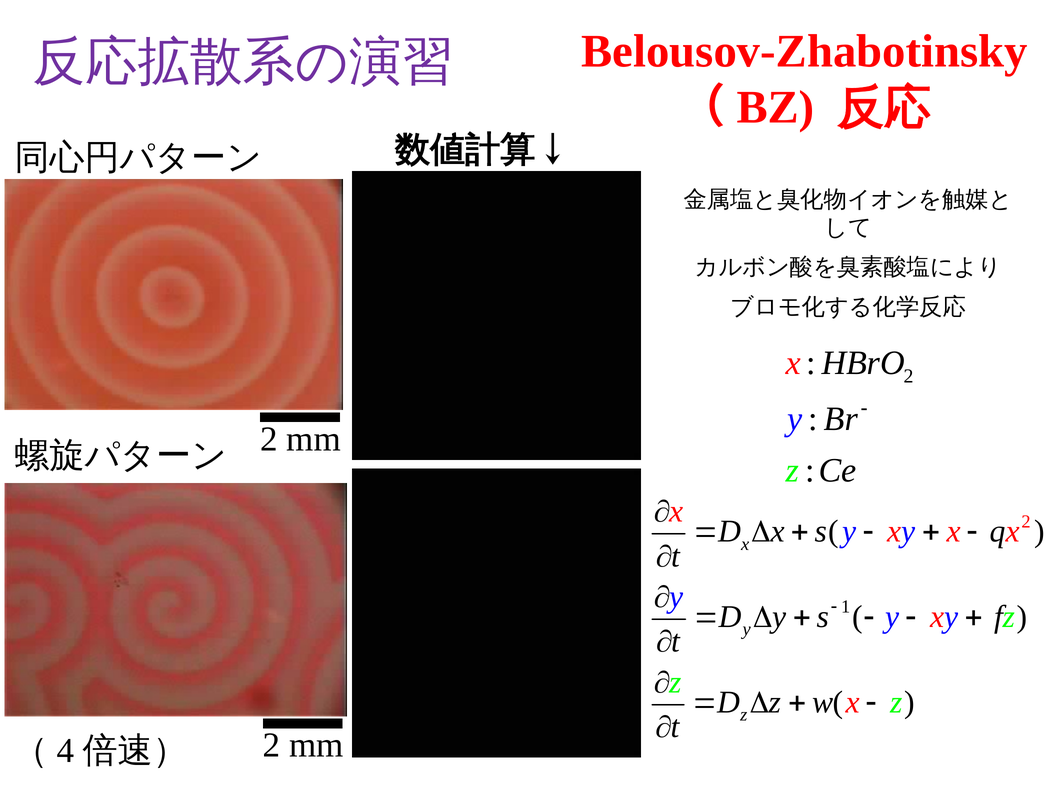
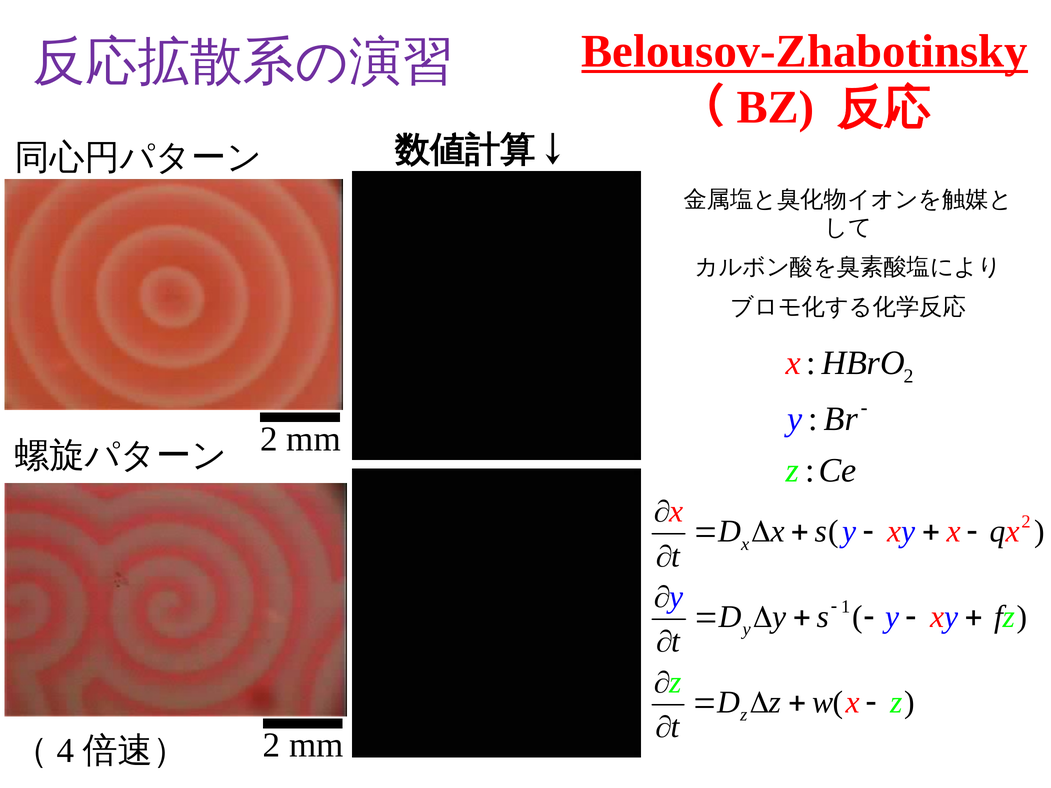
Belousov-Zhabotinsky underline: none -> present (805, 51)
